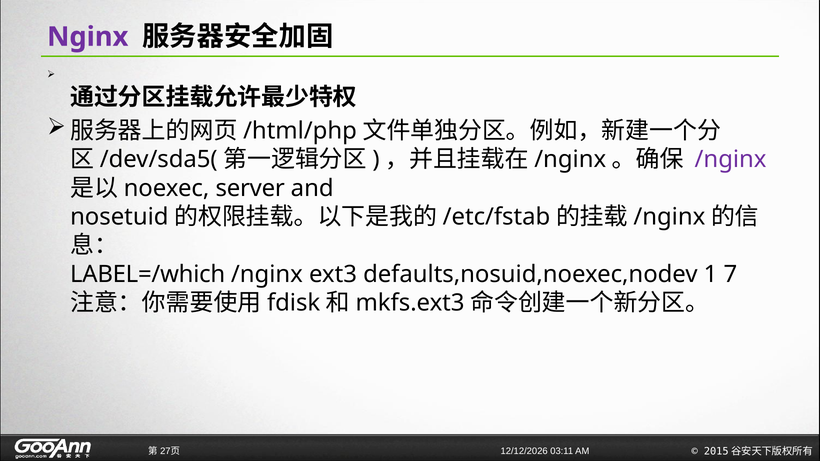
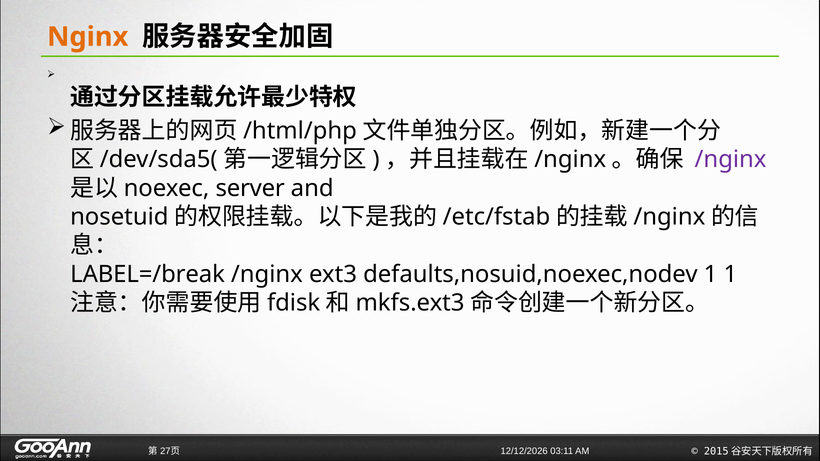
Nginx colour: purple -> orange (88, 37)
LABEL=/which: LABEL=/which -> LABEL=/break (148, 274)
1 7: 7 -> 1 (730, 274)
